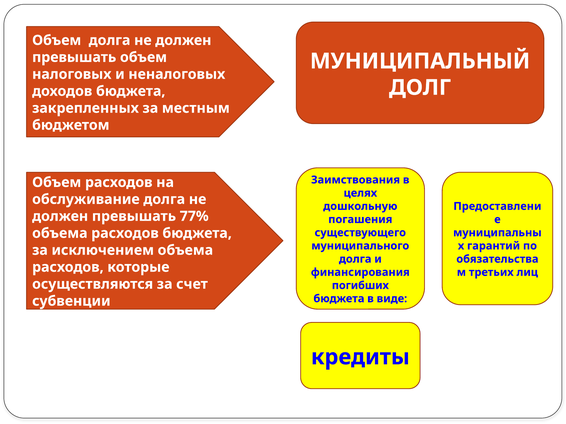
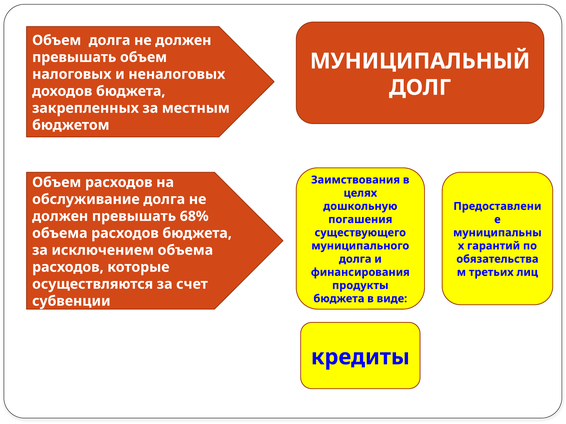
77%: 77% -> 68% (194, 216)
погибших: погибших -> продукты (360, 286)
